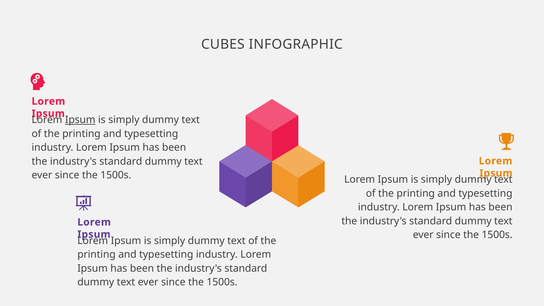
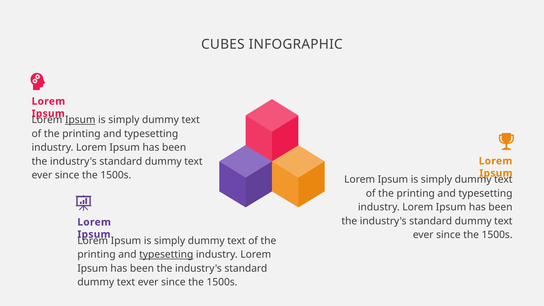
typesetting underline: none -> present (166, 254)
